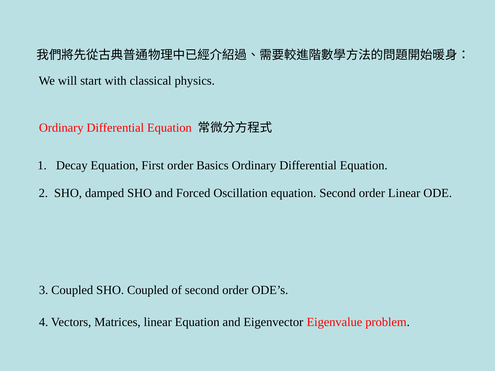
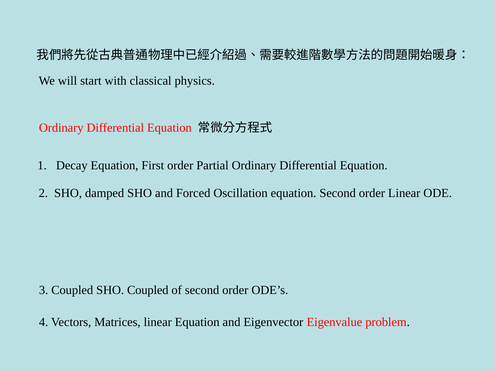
Basics: Basics -> Partial (212, 166)
